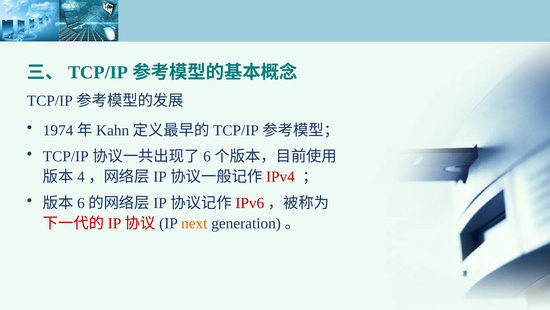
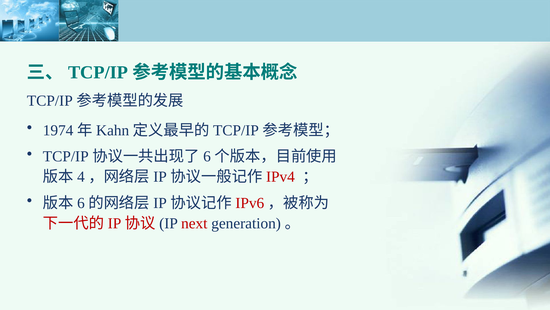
next colour: orange -> red (194, 223)
